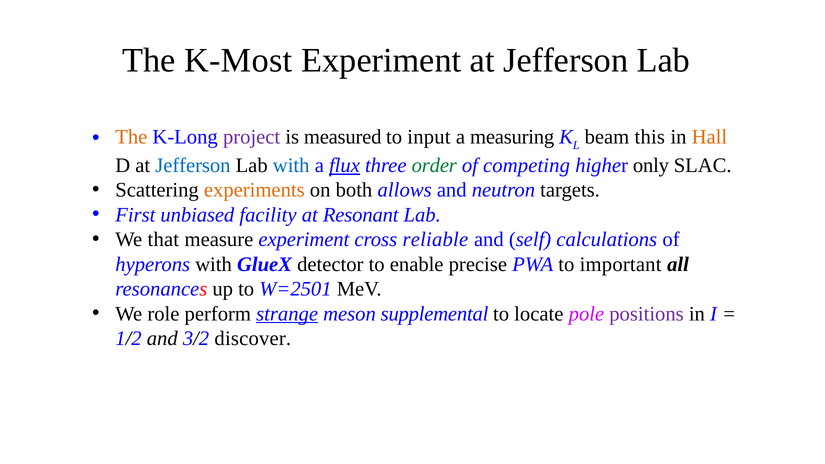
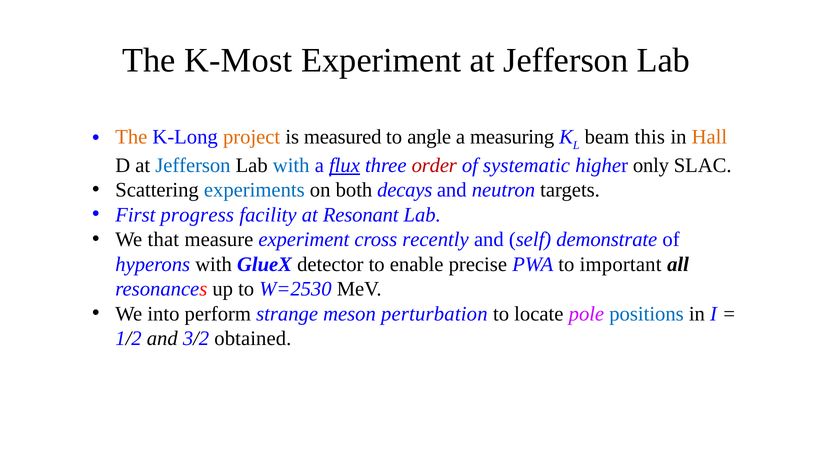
project colour: purple -> orange (252, 137)
input: input -> angle (429, 137)
order colour: green -> red (434, 165)
competing: competing -> systematic (527, 165)
experiments colour: orange -> blue (254, 190)
allows: allows -> decays (405, 190)
unbiased: unbiased -> progress (197, 215)
reliable: reliable -> recently (435, 240)
calculations: calculations -> demonstrate (607, 240)
W=2501: W=2501 -> W=2530 (295, 289)
role: role -> into (163, 314)
strange underline: present -> none (287, 314)
supplemental: supplemental -> perturbation (434, 314)
positions colour: purple -> blue (647, 314)
discover: discover -> obtained (253, 339)
